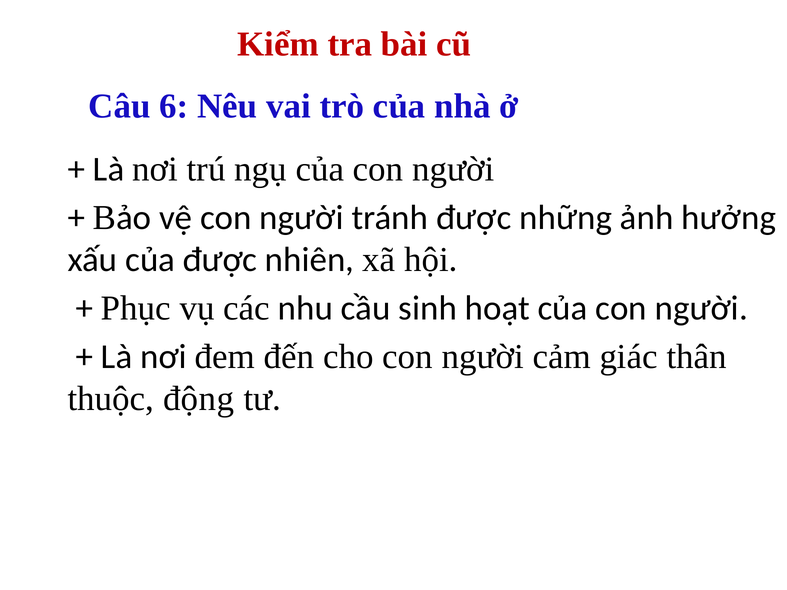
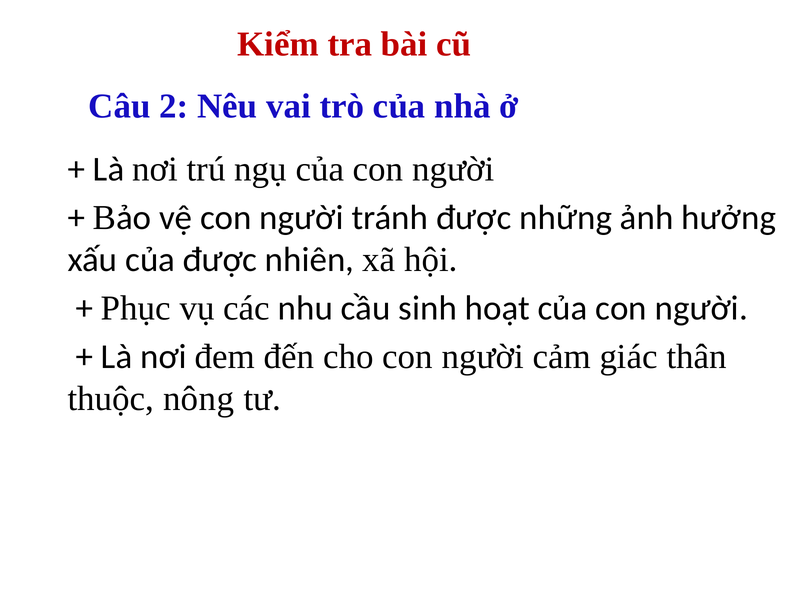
6: 6 -> 2 (174, 106)
động: động -> nông (199, 399)
